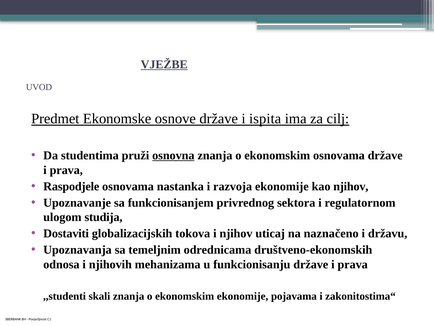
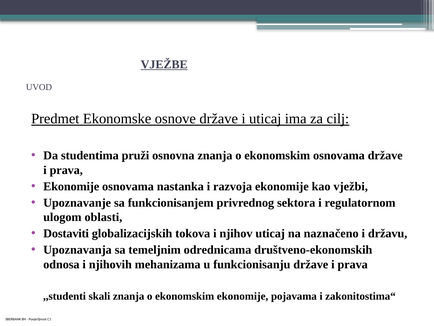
i ispita: ispita -> uticaj (265, 119)
osnovna underline: present -> none (173, 155)
Raspodjele: Raspodjele -> Ekonomije (71, 186)
kao njihov: njihov -> vježbi (351, 186)
studija: studija -> oblasti (103, 217)
